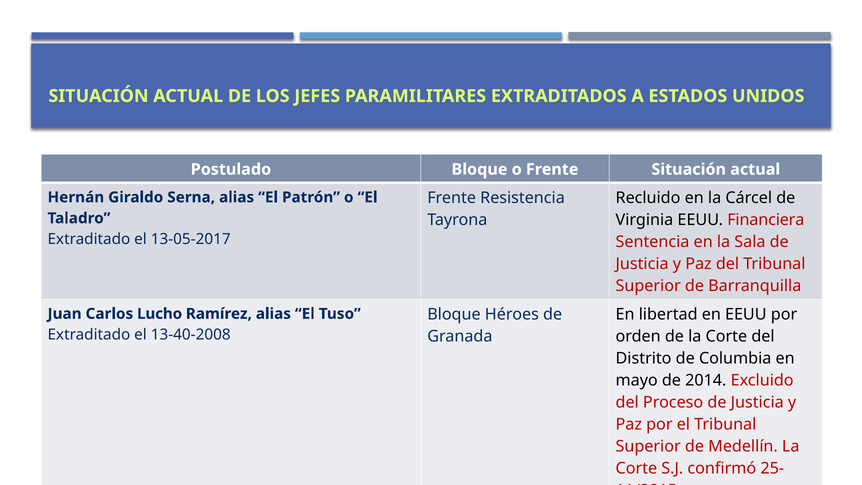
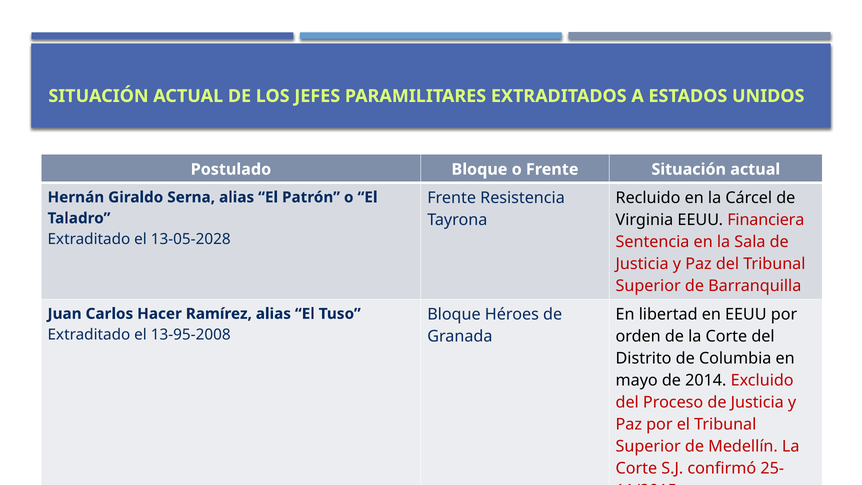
13-05-2017: 13-05-2017 -> 13-05-2028 (191, 239)
Lucho: Lucho -> Hacer (160, 314)
13-40-2008: 13-40-2008 -> 13-95-2008 (191, 335)
